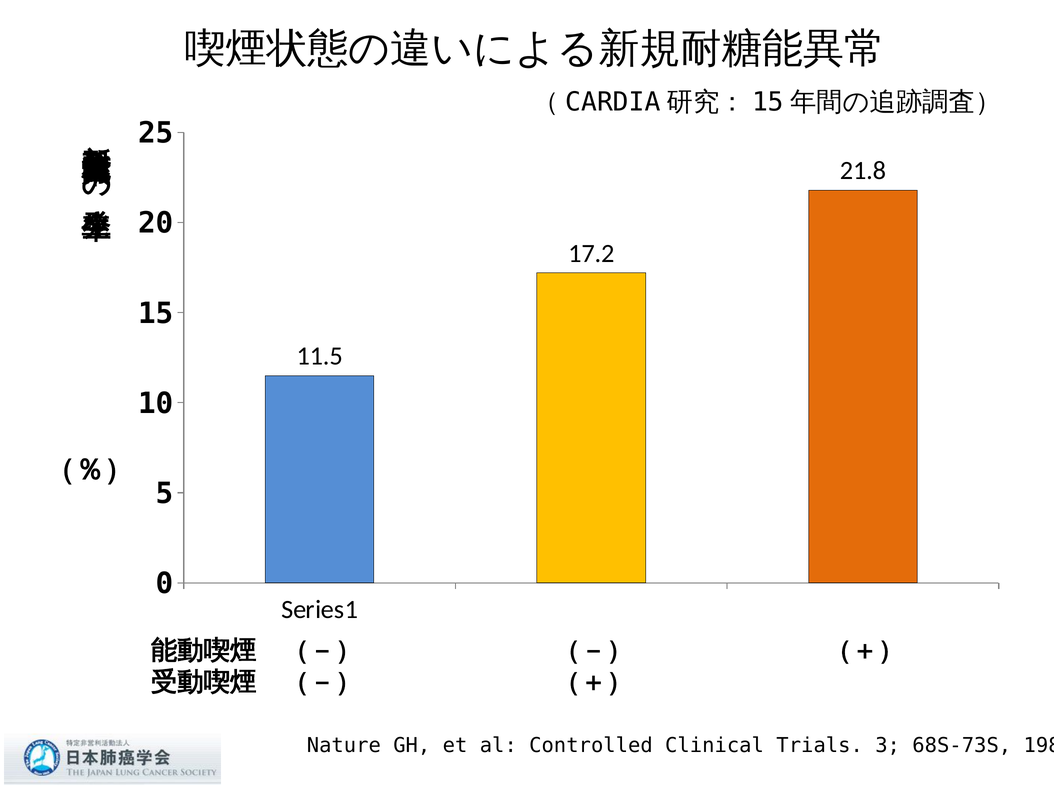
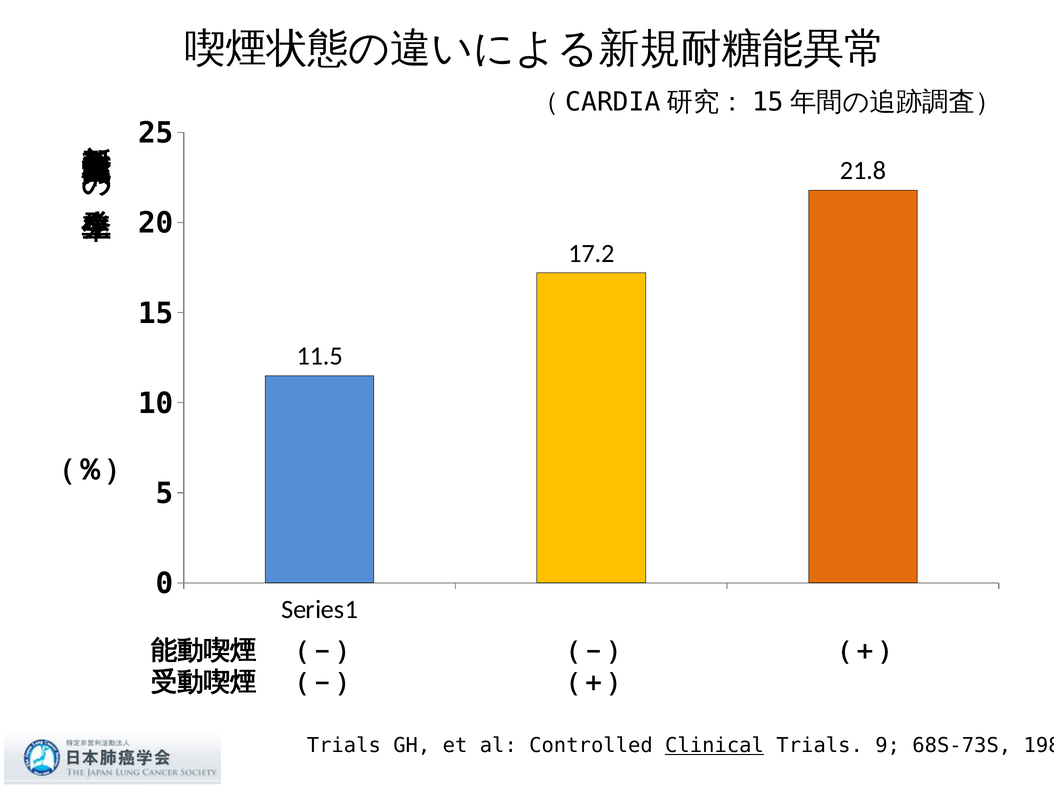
Nature: Nature -> Trials (344, 746)
Clinical underline: none -> present (715, 746)
3: 3 -> 9 (888, 746)
